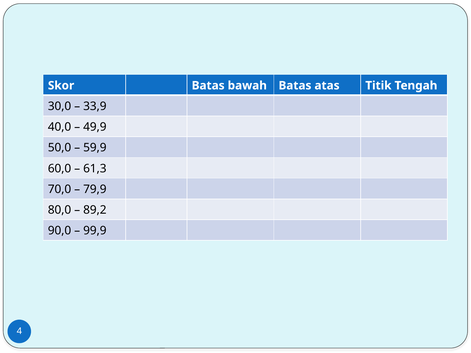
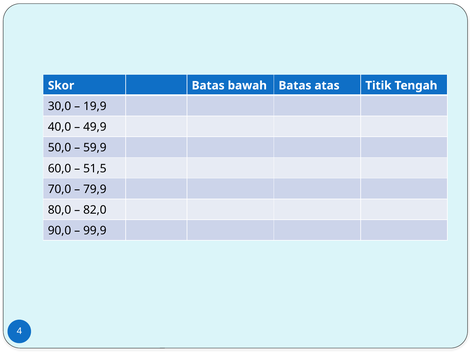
33,9: 33,9 -> 19,9 (95, 106)
61,3: 61,3 -> 51,5 (95, 169)
89,2: 89,2 -> 82,0 (95, 210)
